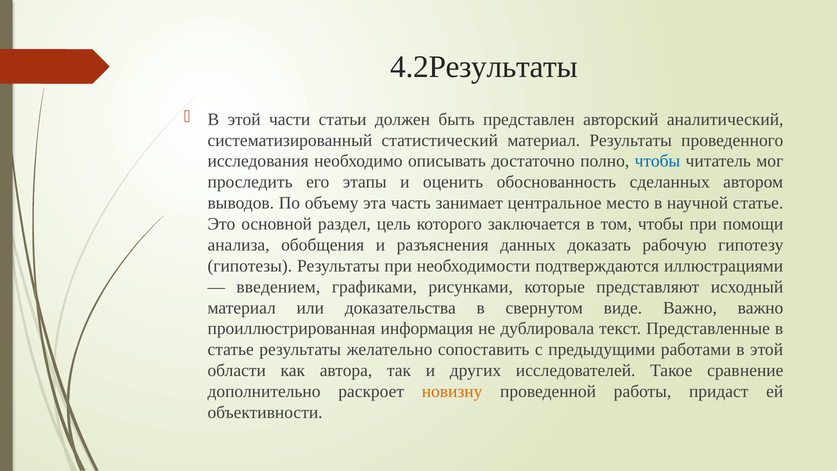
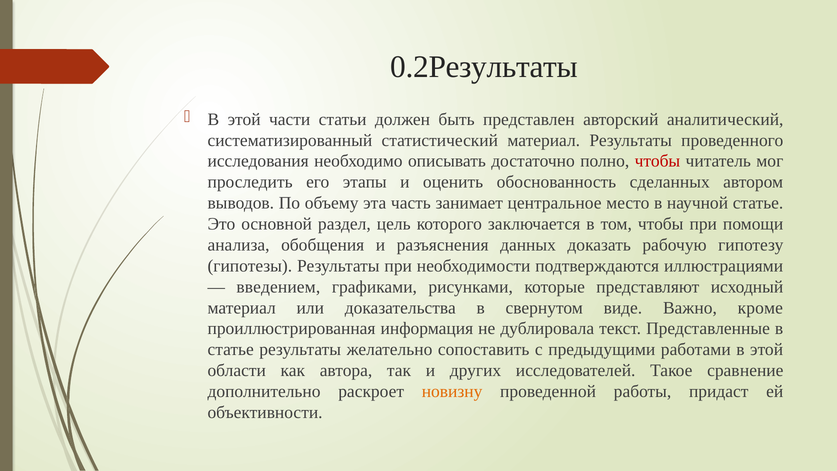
4.2Результаты: 4.2Результаты -> 0.2Результаты (484, 67)
чтобы colour: blue -> red (657, 161)
Важно важно: важно -> кроме (760, 308)
